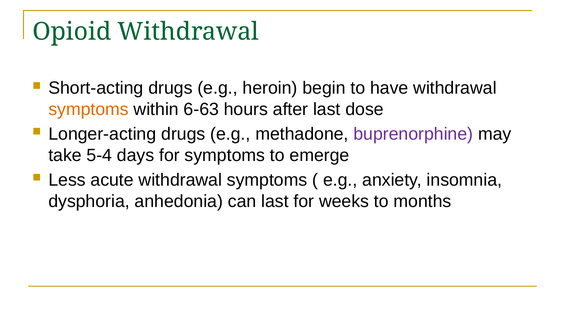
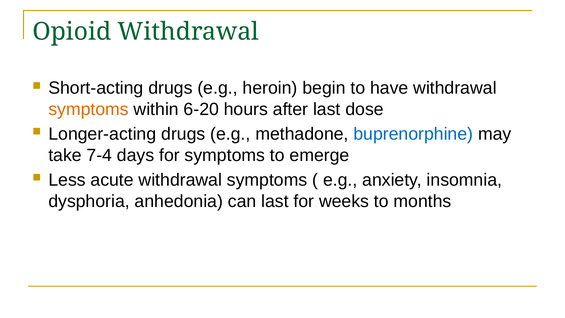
6-63: 6-63 -> 6-20 (201, 109)
buprenorphine colour: purple -> blue (413, 134)
5-4: 5-4 -> 7-4 (99, 155)
